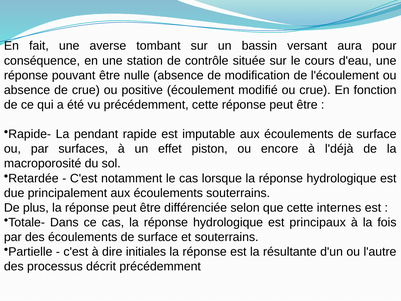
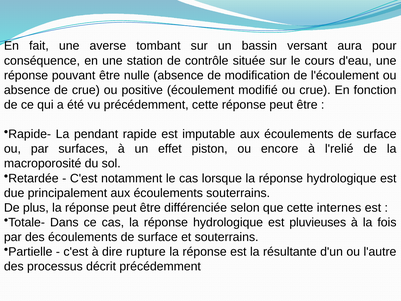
l'déjà: l'déjà -> l'relié (339, 149)
principaux: principaux -> pluvieuses (318, 222)
initiales: initiales -> rupture (146, 252)
